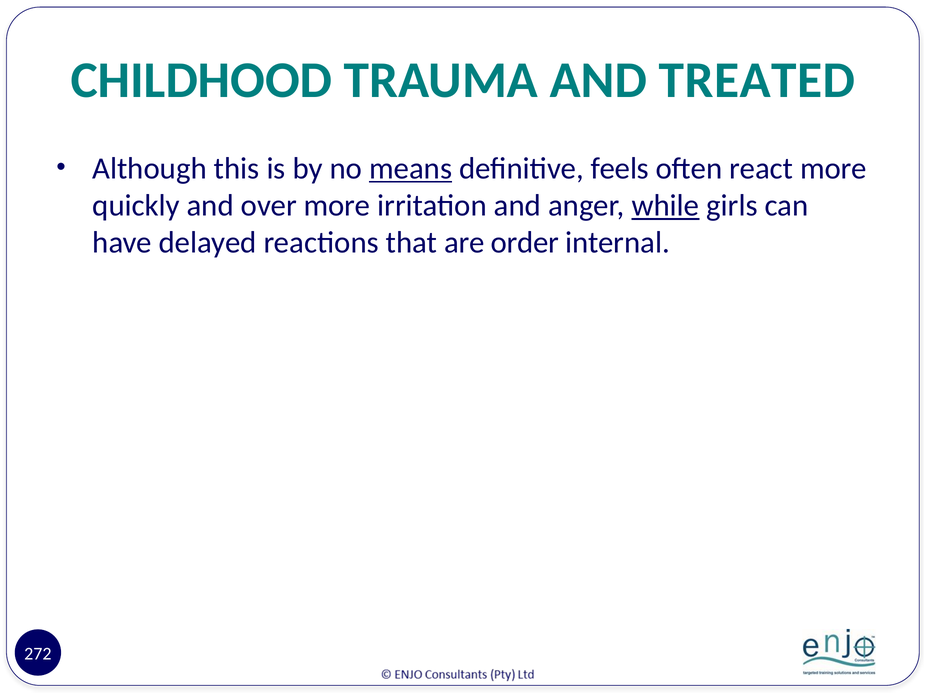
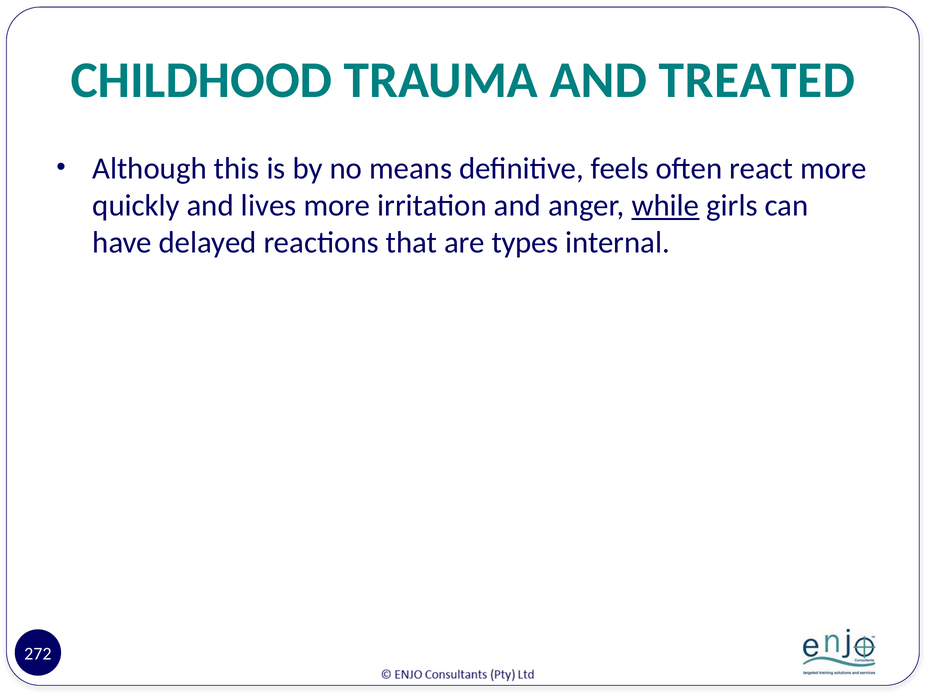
means underline: present -> none (411, 168)
over: over -> lives (269, 205)
order: order -> types (525, 242)
